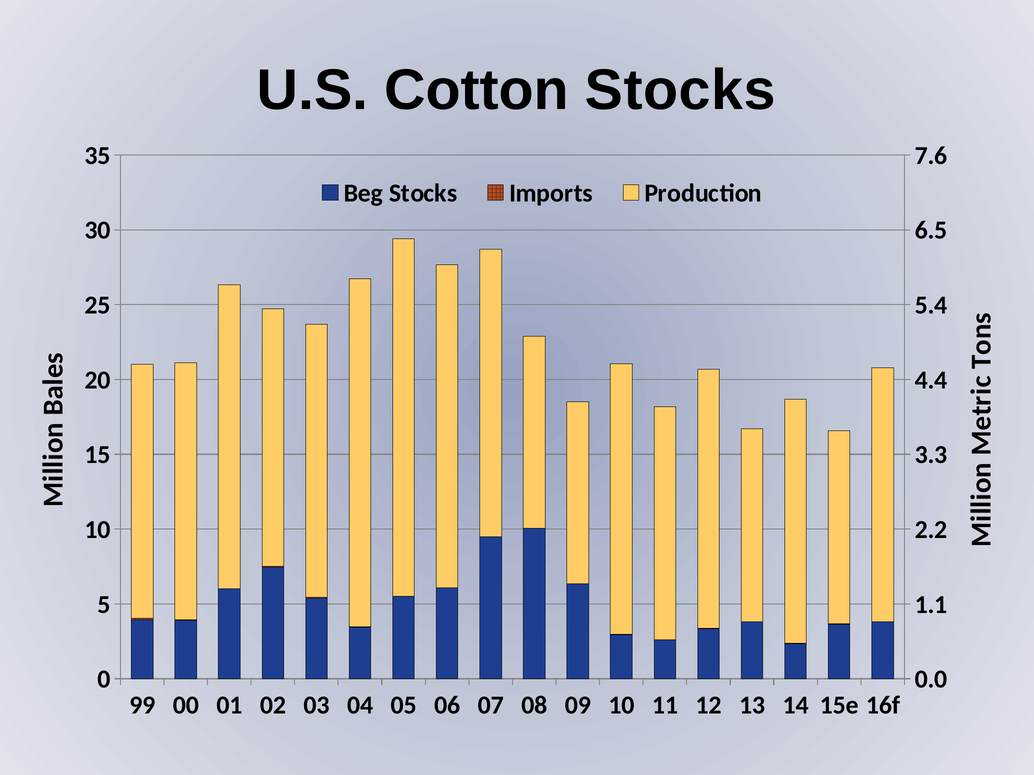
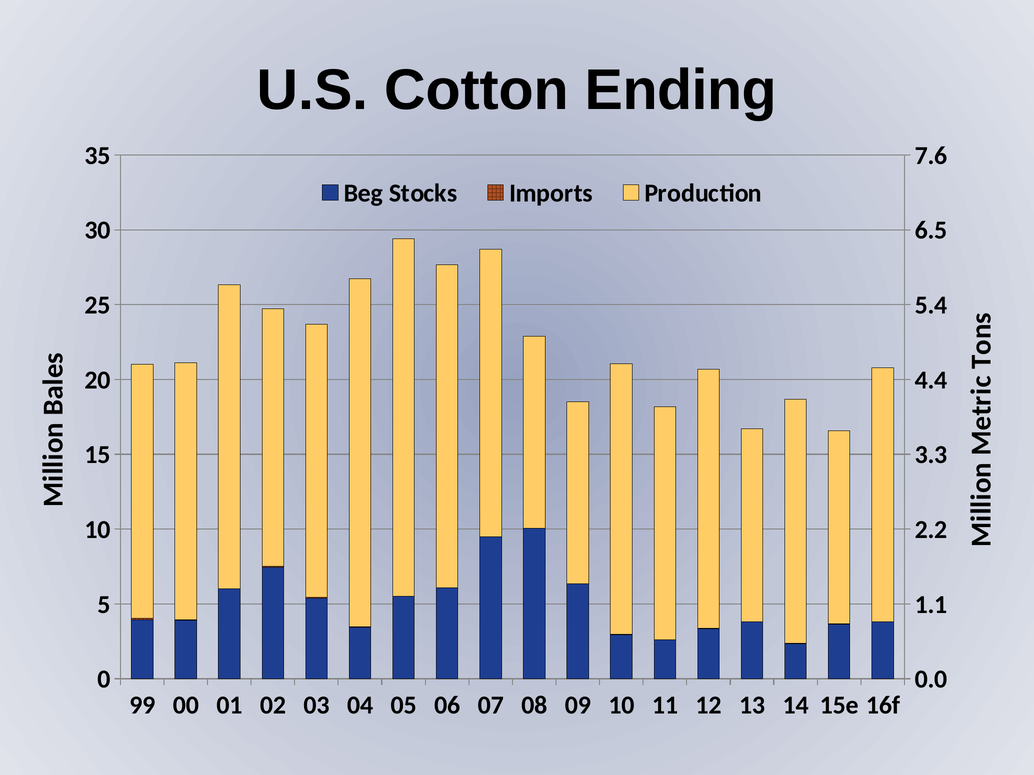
Cotton Stocks: Stocks -> Ending (681, 90)
